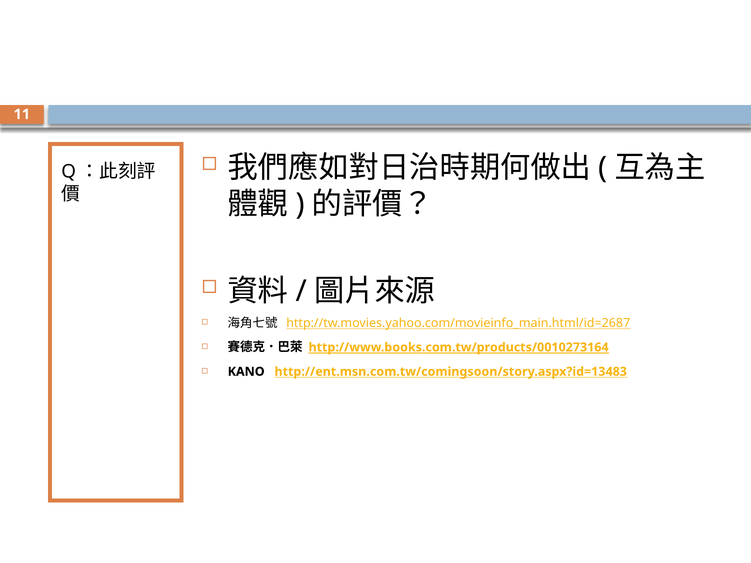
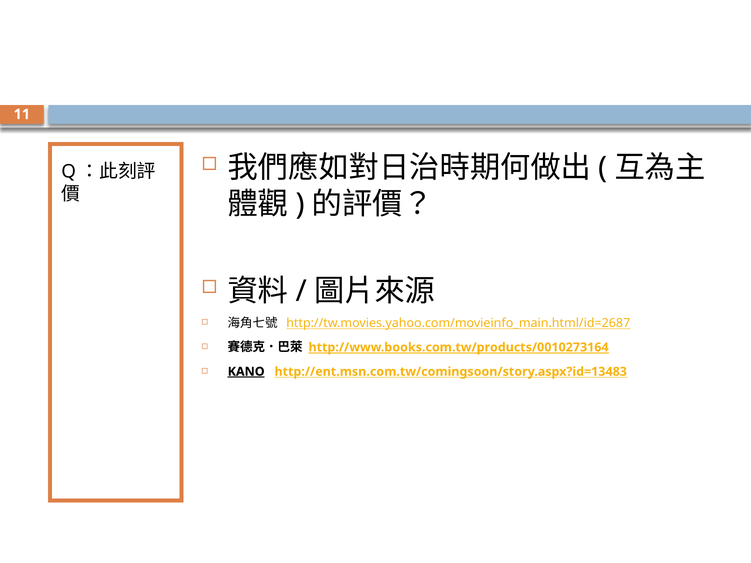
KANO underline: none -> present (246, 372)
